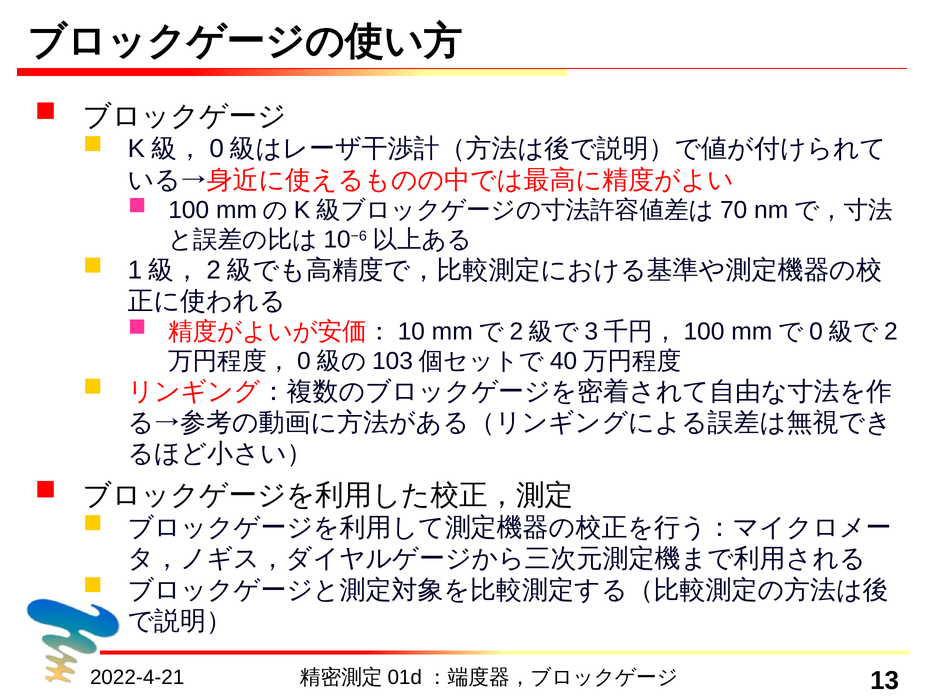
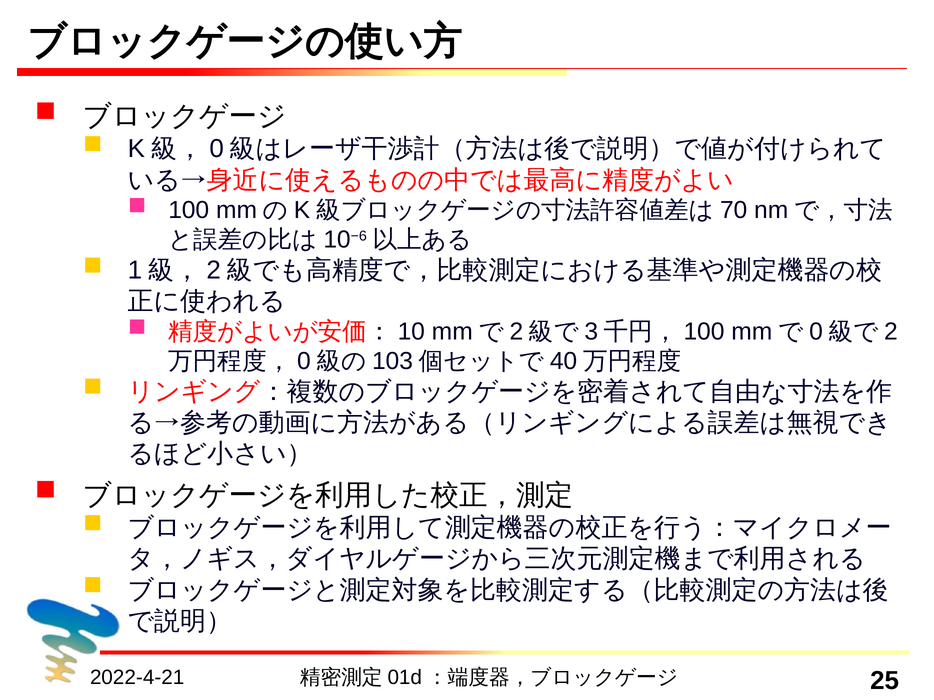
13: 13 -> 25 (885, 681)
